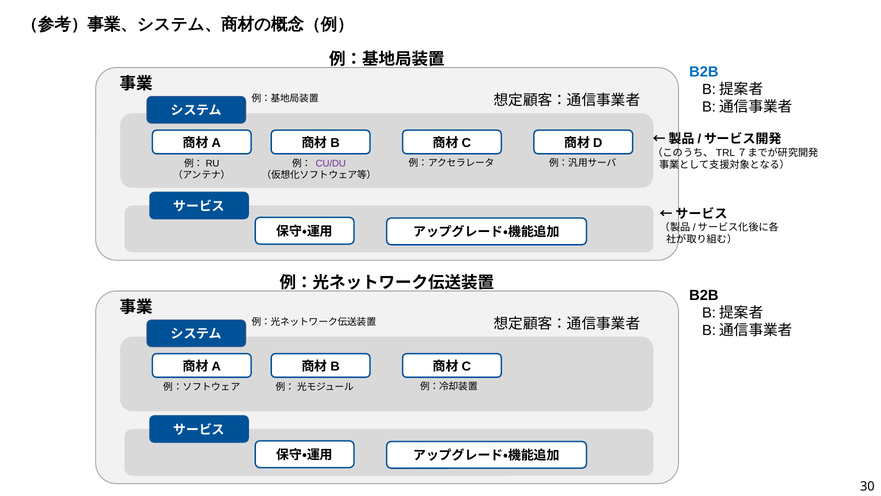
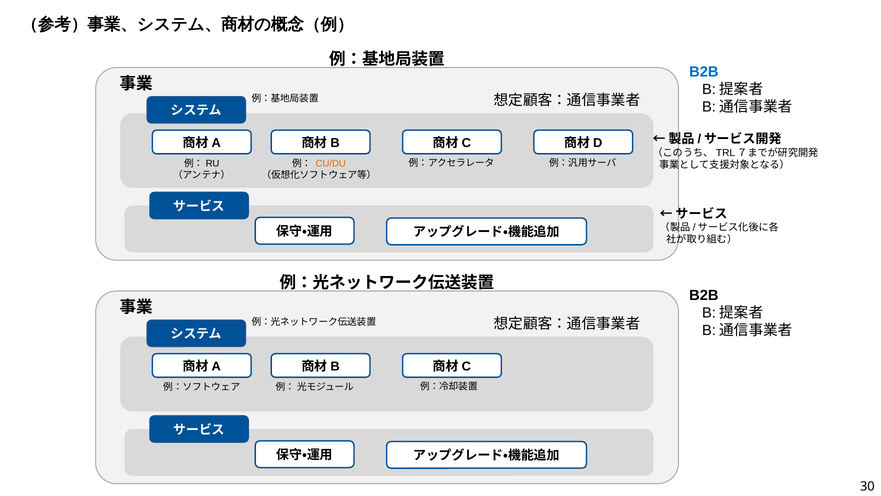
CU/DU colour: purple -> orange (331, 163)
